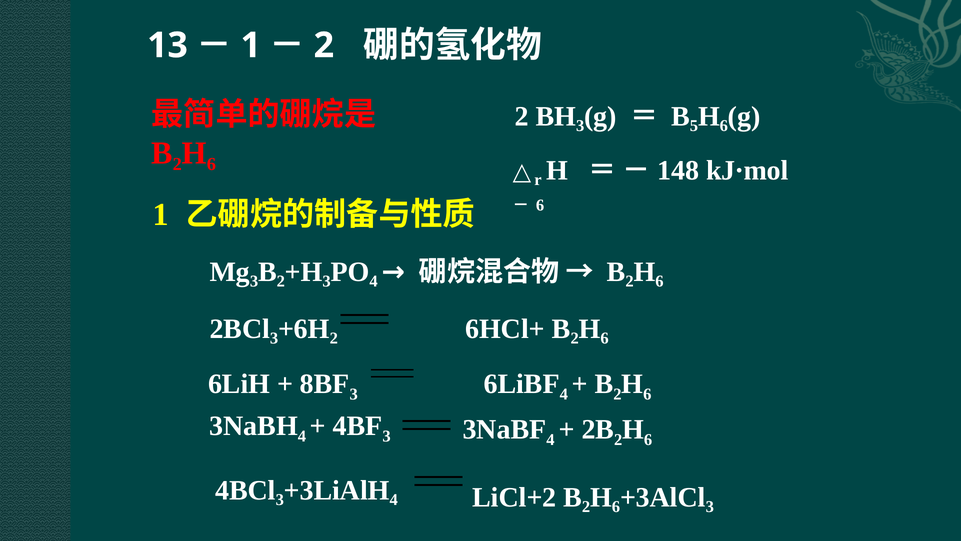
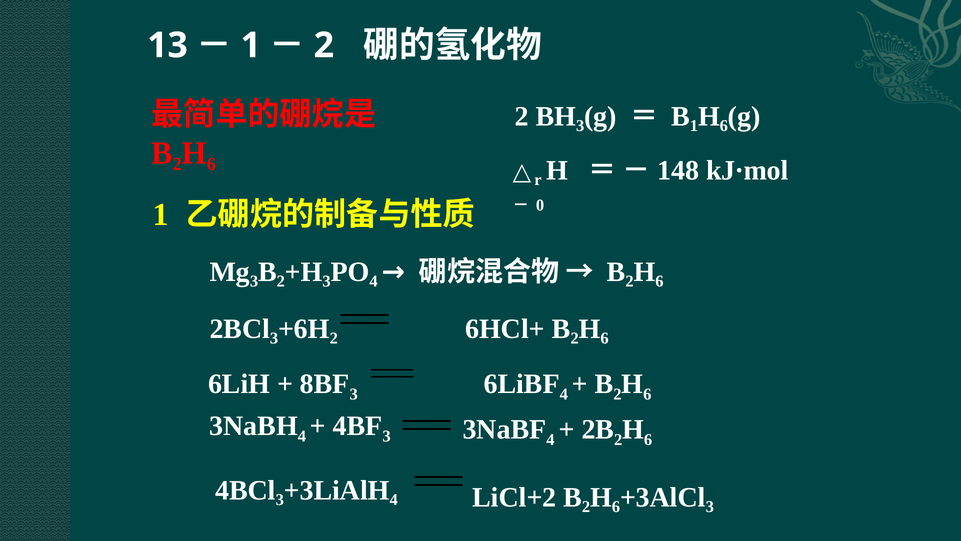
5: 5 -> 1 (694, 126)
6: 6 -> 0 (540, 205)
